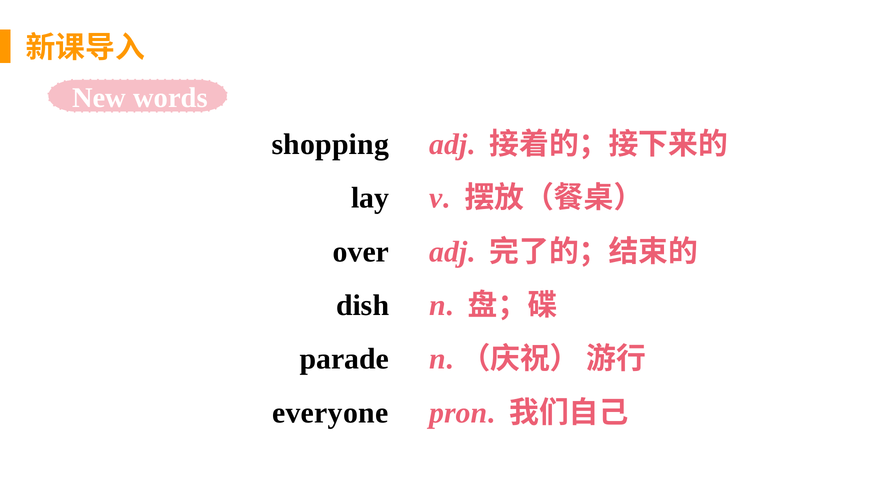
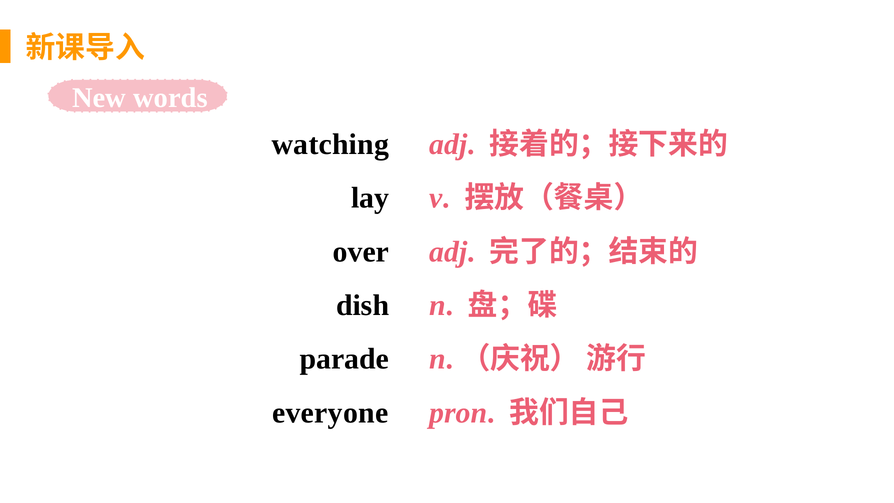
shopping: shopping -> watching (330, 144)
